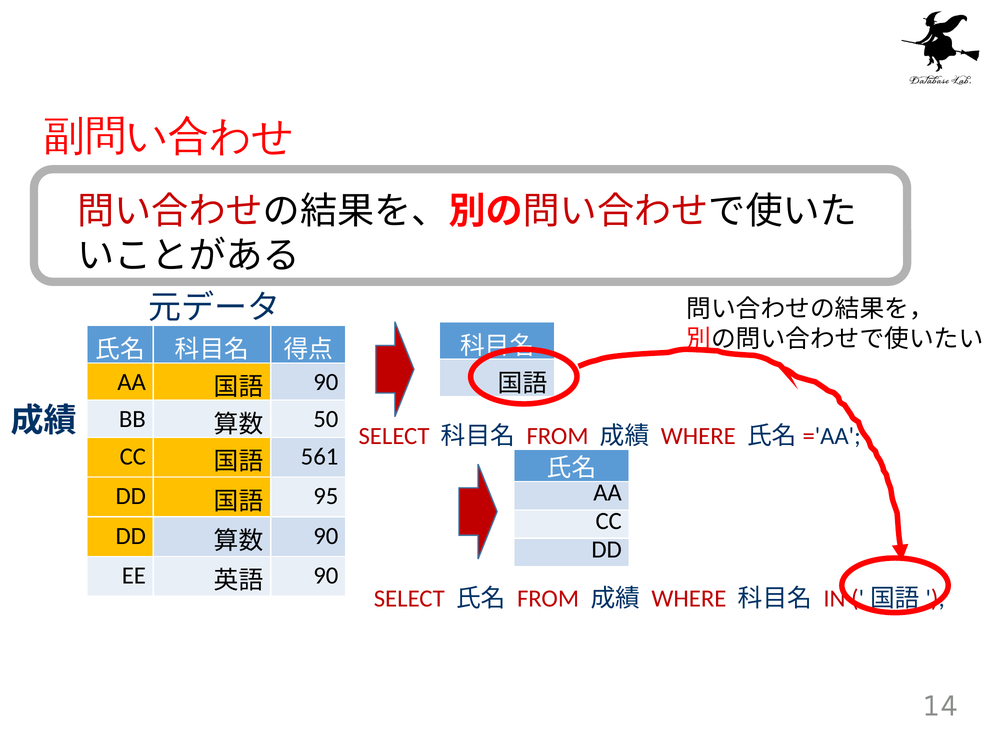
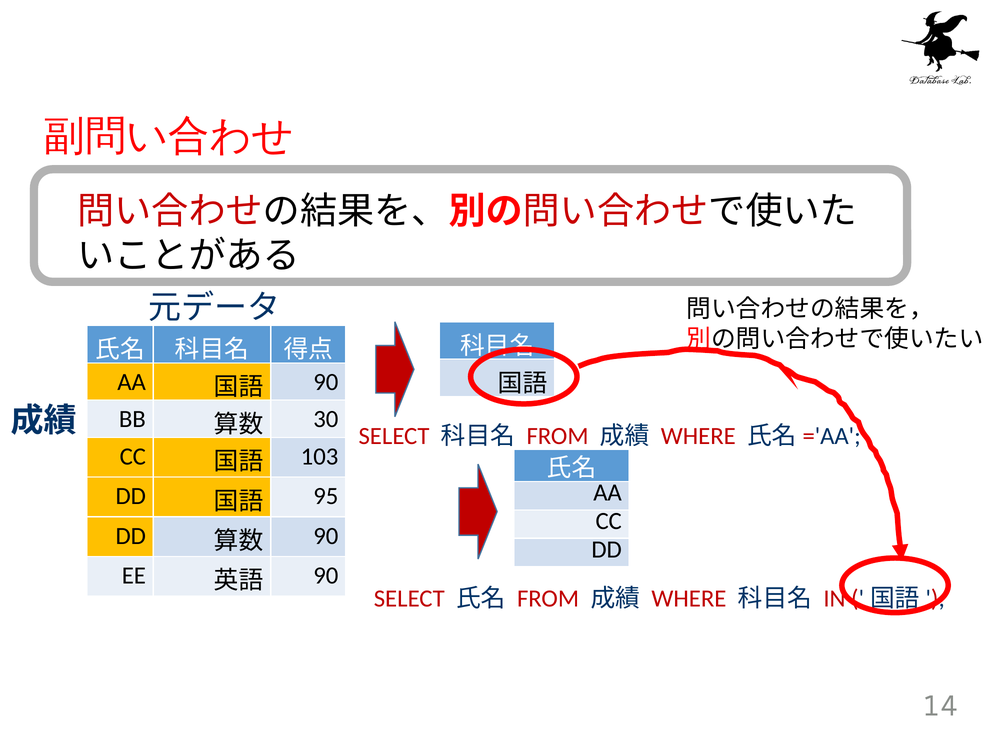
50: 50 -> 30 (326, 420)
561: 561 -> 103 (320, 457)
